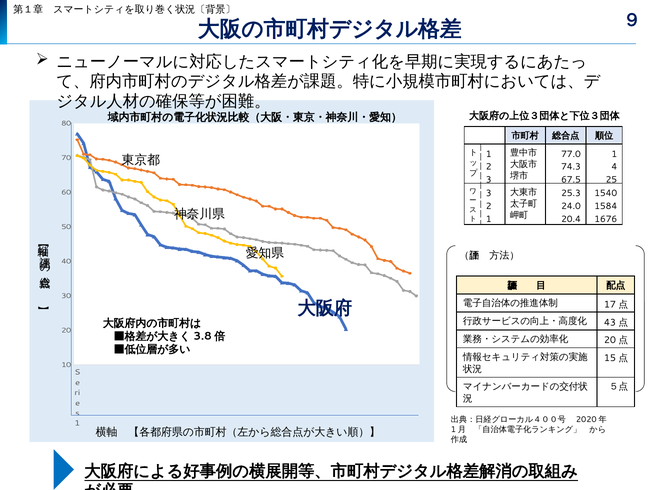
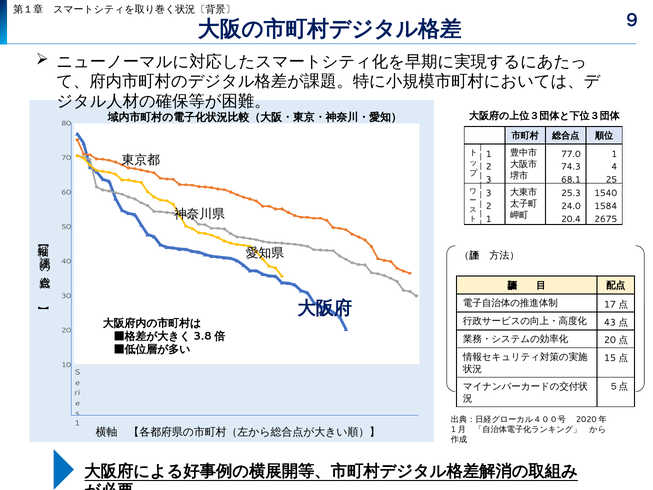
67.5: 67.5 -> 68.1 (571, 180)
1676: 1676 -> 2675 (606, 219)
